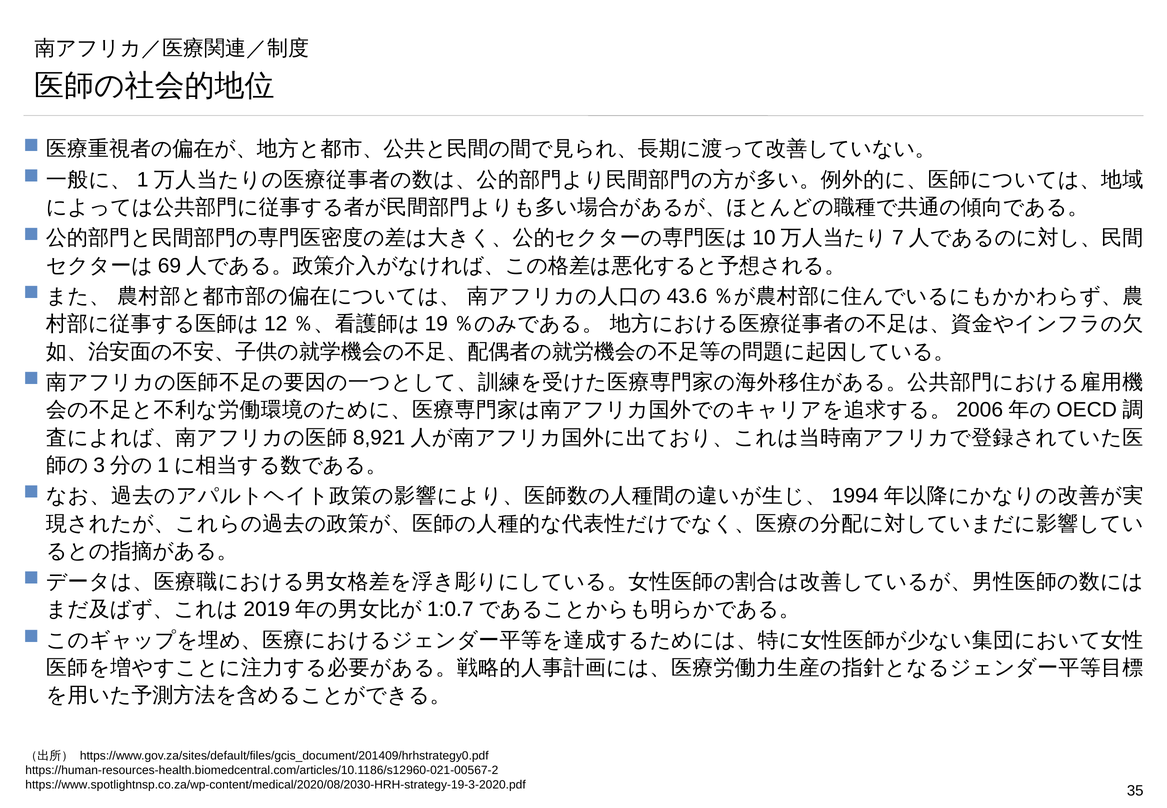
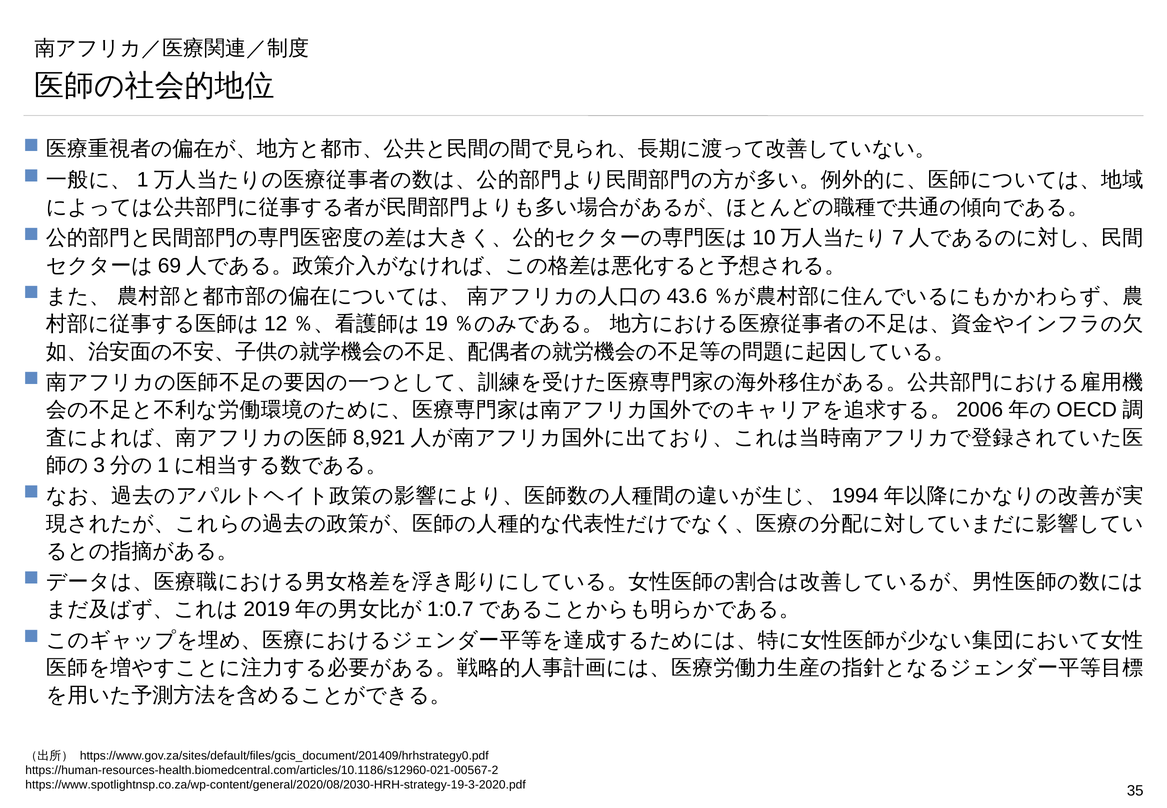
https://www.spotlightnsp.co.za/wp-content/medical/2020/08/2030-HRH-strategy-19-3-2020.pdf: https://www.spotlightnsp.co.za/wp-content/medical/2020/08/2030-HRH-strategy-19-3-2020.pdf -> https://www.spotlightnsp.co.za/wp-content/general/2020/08/2030-HRH-strategy-19-3-2020.pdf (276, 785)
